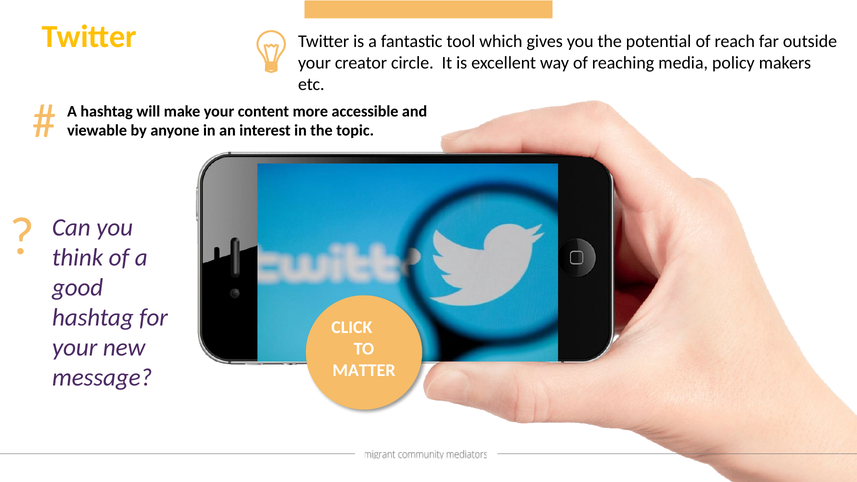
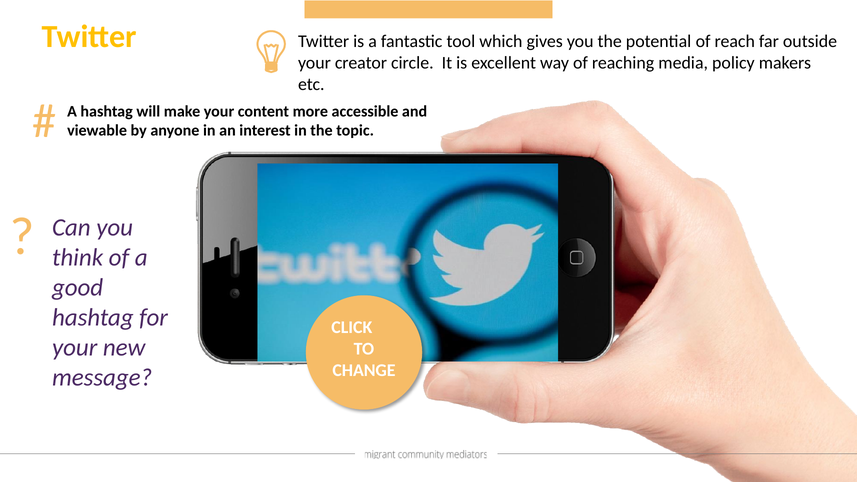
MATTER: MATTER -> CHANGE (364, 370)
